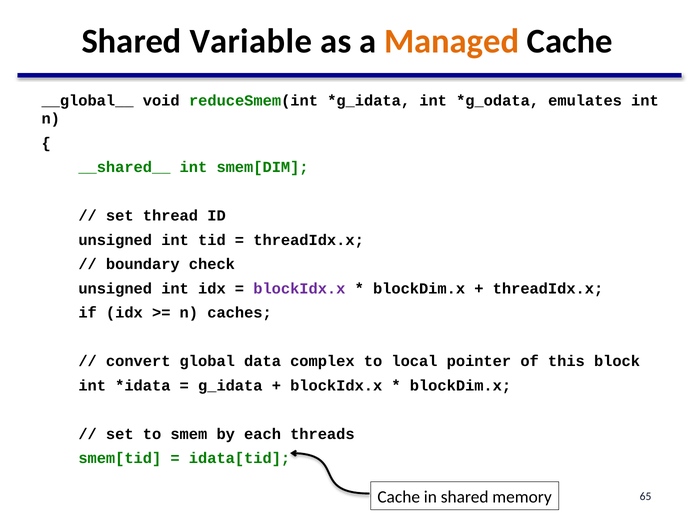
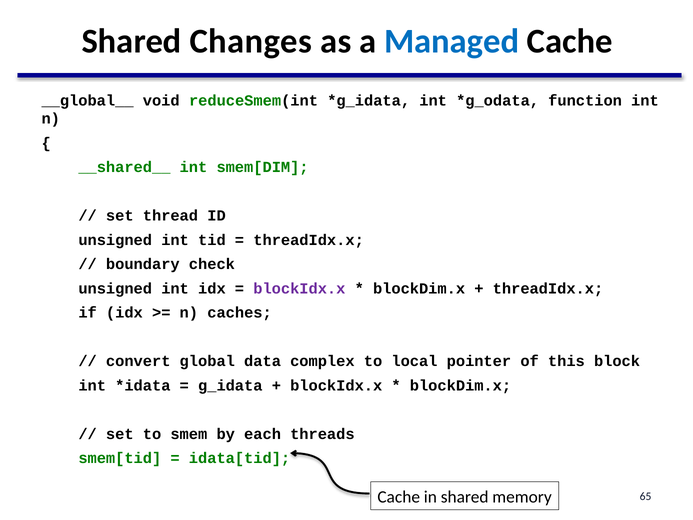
Variable: Variable -> Changes (251, 41)
Managed colour: orange -> blue (452, 41)
emulates: emulates -> function (585, 100)
